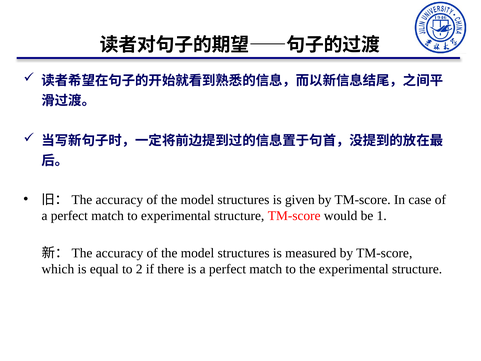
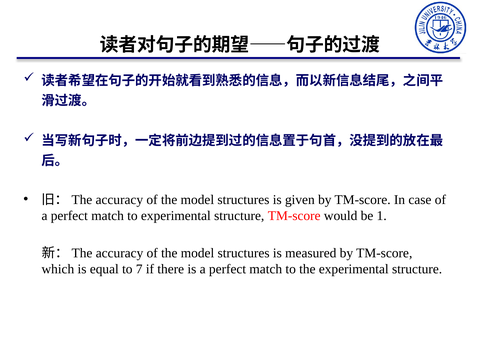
2: 2 -> 7 (139, 269)
